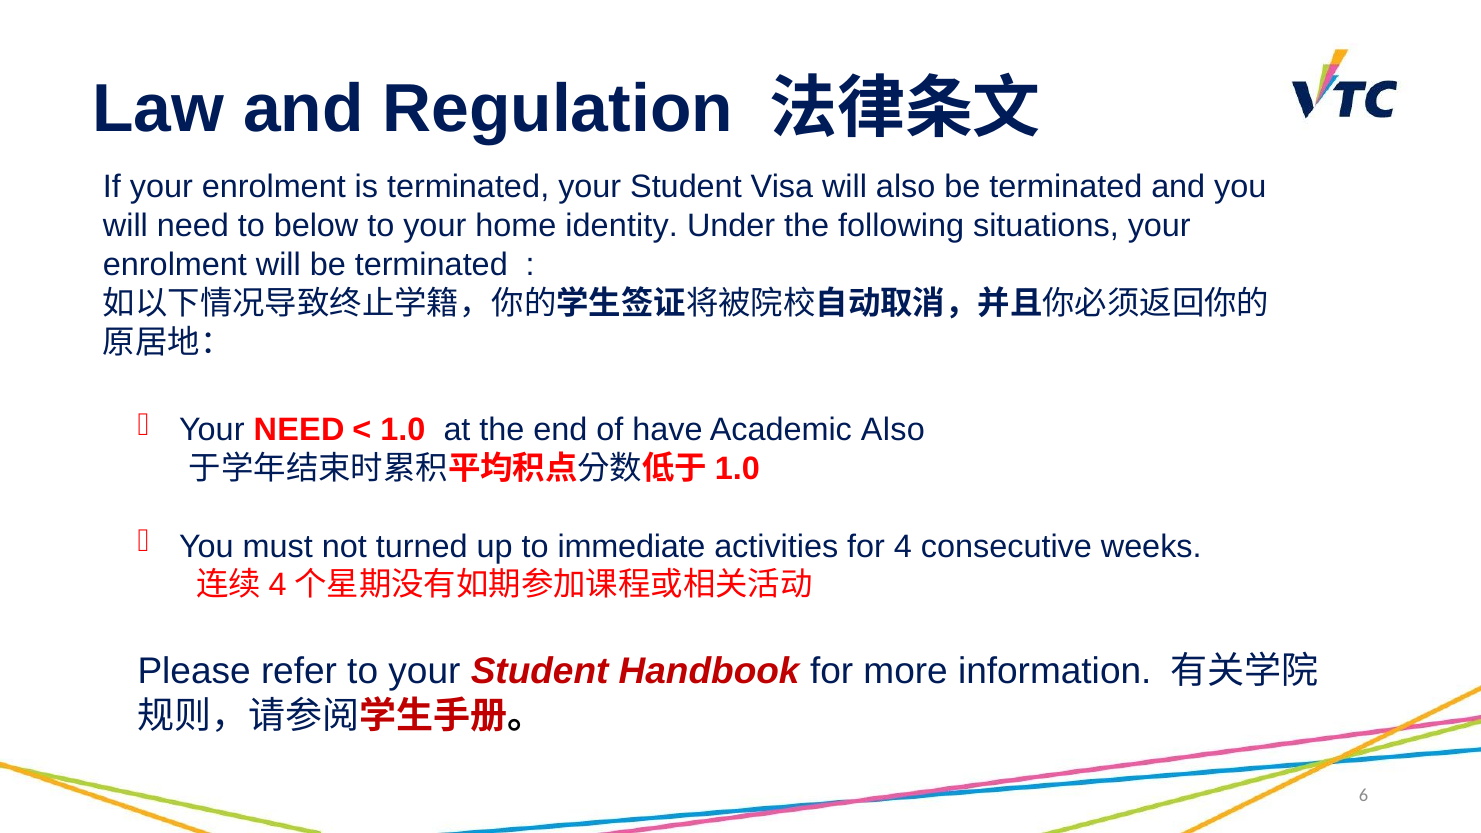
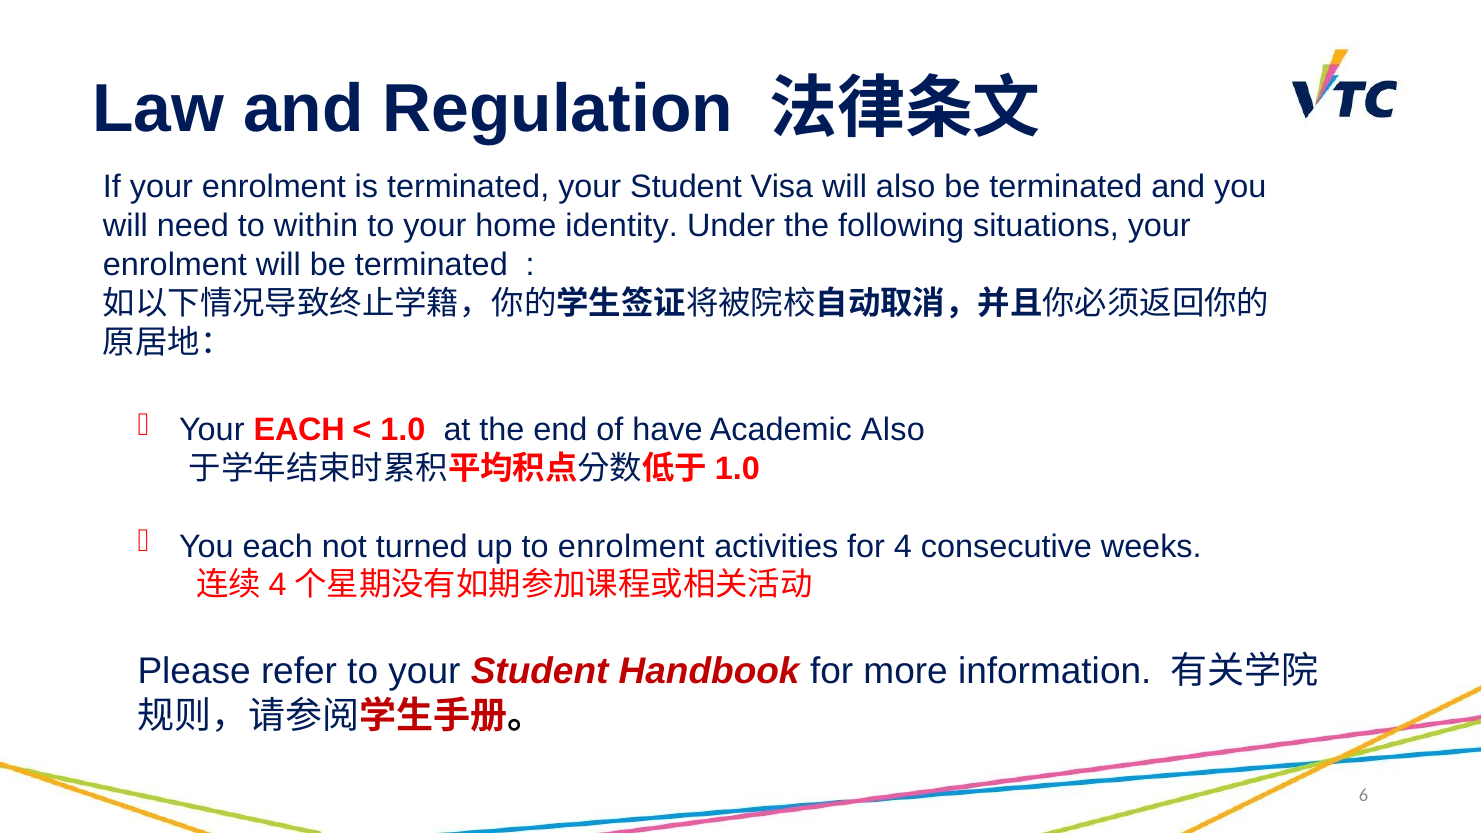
below: below -> within (316, 226)
Your NEED: NEED -> EACH (299, 430)
You must: must -> each (278, 546)
to immediate: immediate -> enrolment (631, 546)
